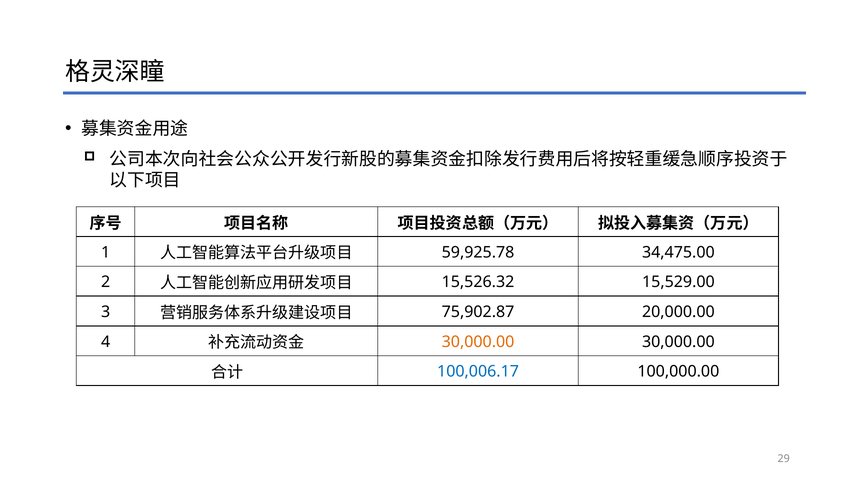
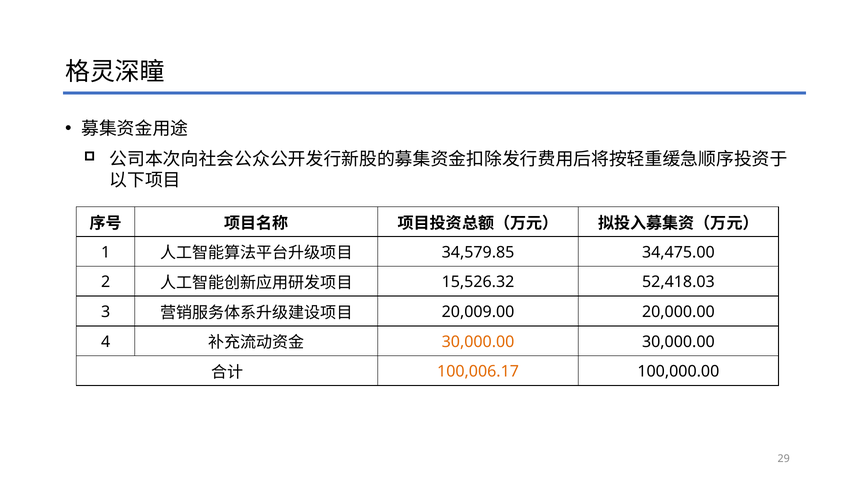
59,925.78: 59,925.78 -> 34,579.85 (478, 252)
15,529.00: 15,529.00 -> 52,418.03 (678, 282)
75,902.87: 75,902.87 -> 20,009.00 (478, 312)
100,006.17 colour: blue -> orange (478, 371)
